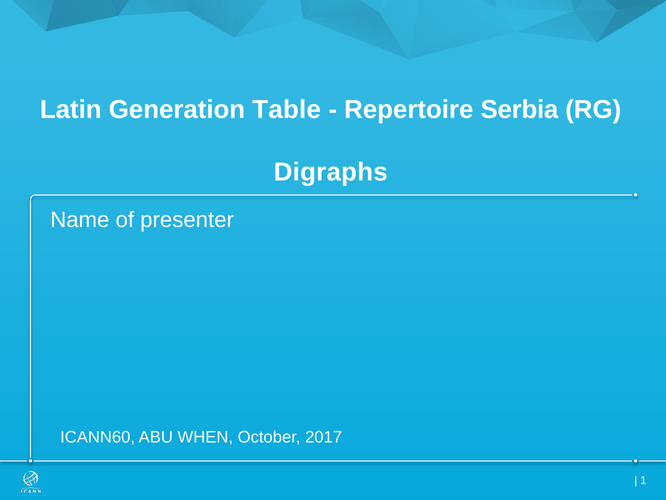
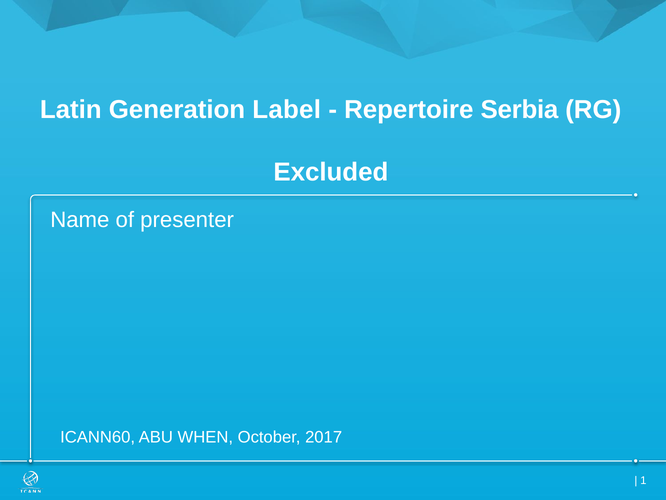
Table: Table -> Label (287, 110)
Digraphs: Digraphs -> Excluded (331, 172)
